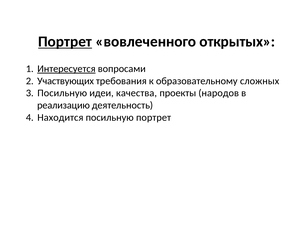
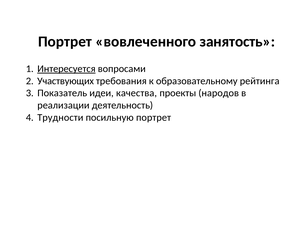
Портрет underline: present -> none (65, 42)
открытых: открытых -> занятость (237, 42)
сложных: сложных -> рейтинга (260, 81)
Посильную: Посильную -> Показатель (62, 93)
реализацию: реализацию -> реализации (63, 106)
Находится: Находится -> Трудности (60, 118)
